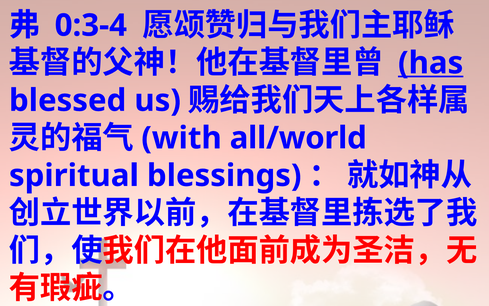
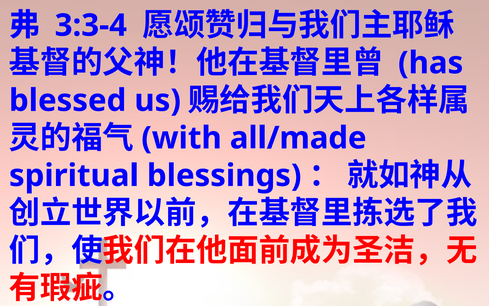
0:3-4: 0:3-4 -> 3:3-4 (91, 25)
has underline: present -> none (431, 63)
all/world: all/world -> all/made (298, 138)
